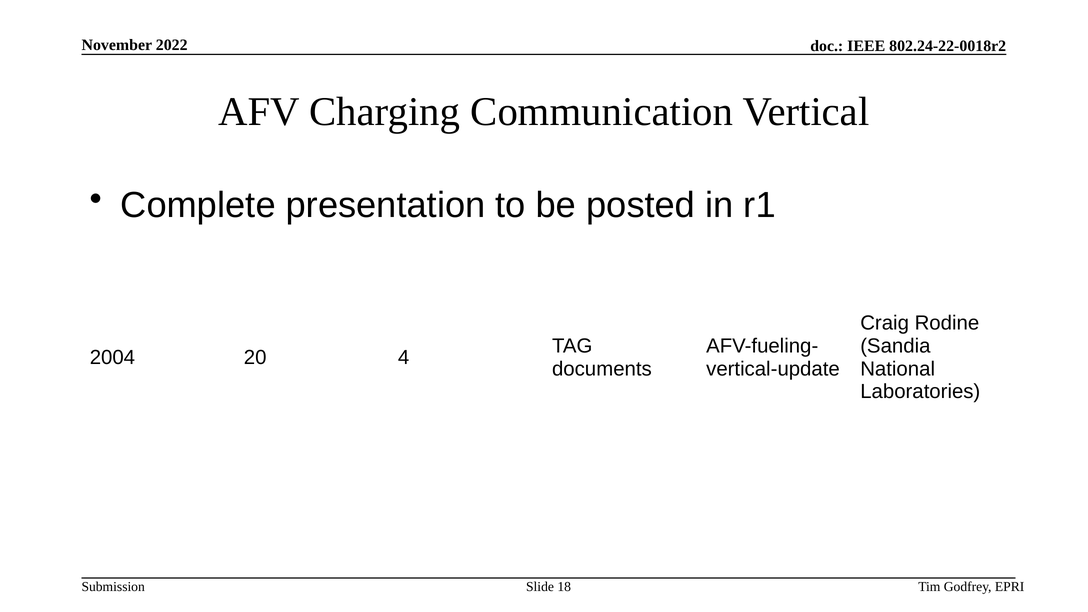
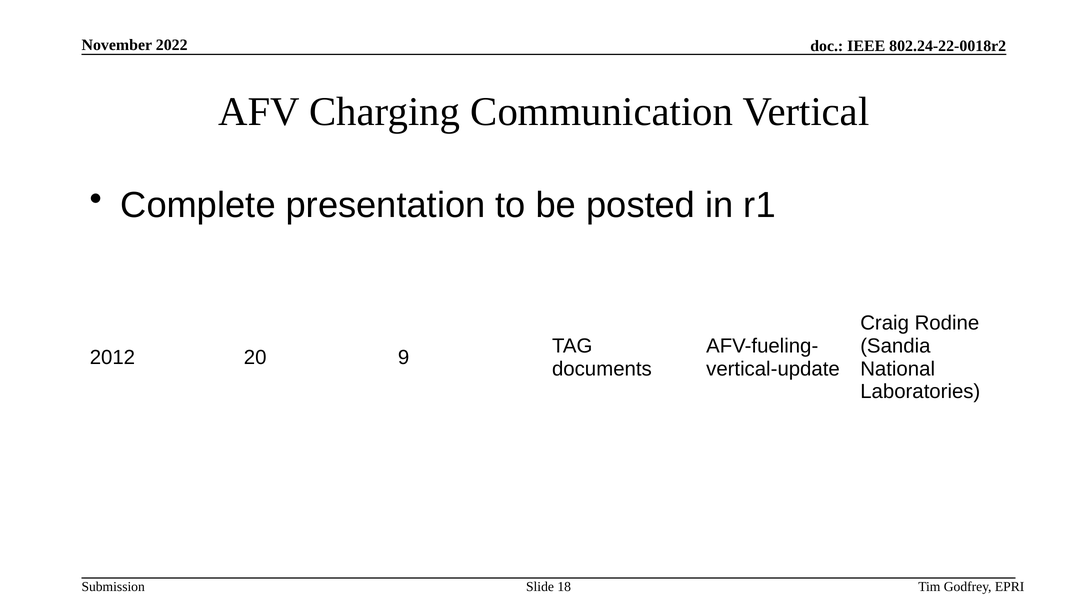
2004: 2004 -> 2012 (112, 357)
4: 4 -> 9 (404, 357)
